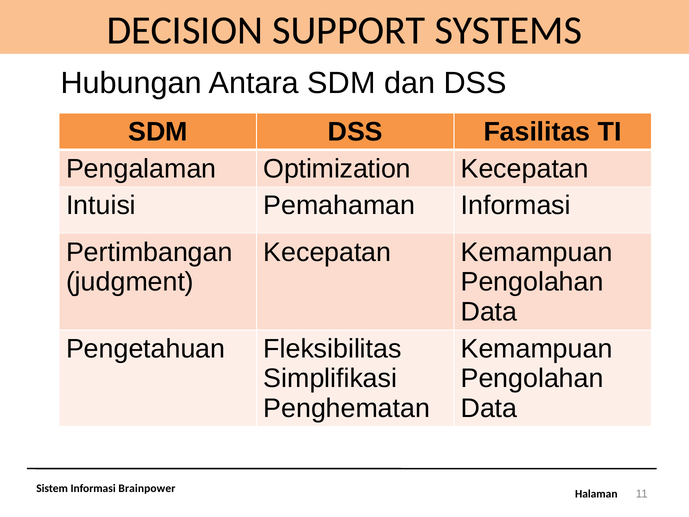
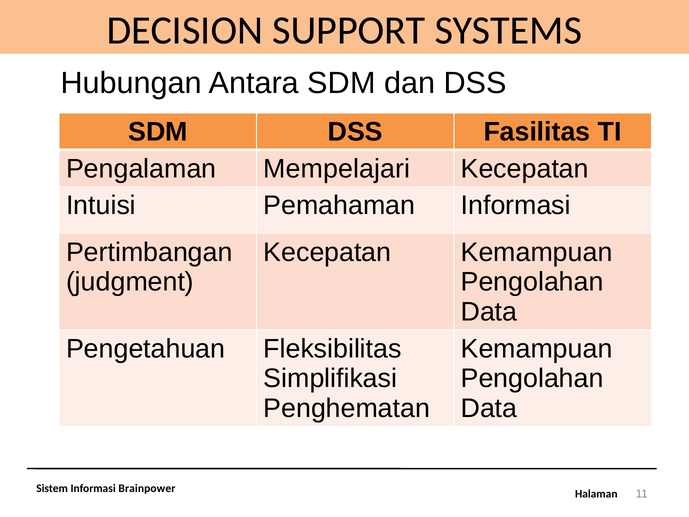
Optimization: Optimization -> Mempelajari (337, 169)
